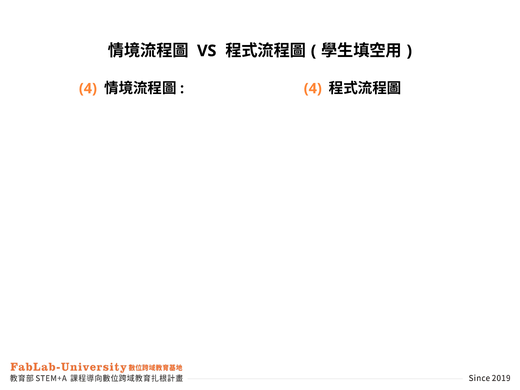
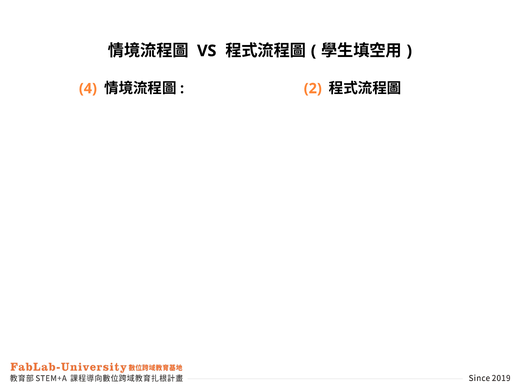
4: 4 -> 2 (313, 88)
